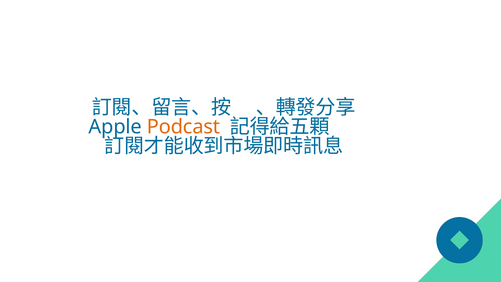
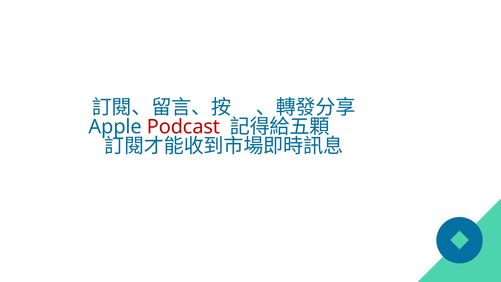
Podcast colour: orange -> red (183, 127)
